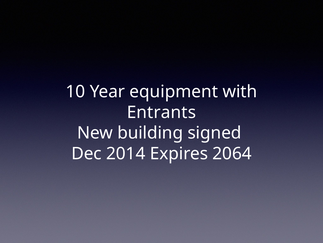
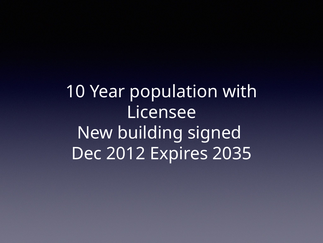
equipment: equipment -> population (174, 91)
Entrants: Entrants -> Licensee (161, 112)
2014: 2014 -> 2012 (126, 153)
2064: 2064 -> 2035 (232, 153)
